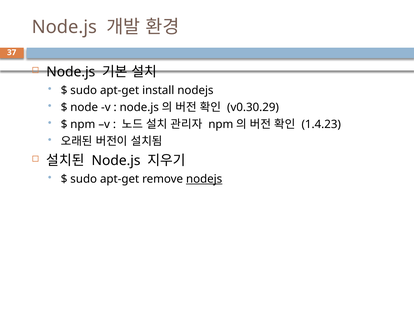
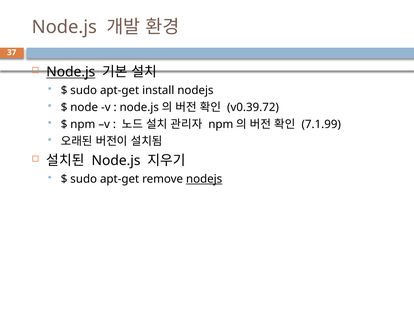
Node.js underline: none -> present (71, 72)
v0.30.29: v0.30.29 -> v0.39.72 (253, 107)
1.4.23: 1.4.23 -> 7.1.99 (321, 124)
